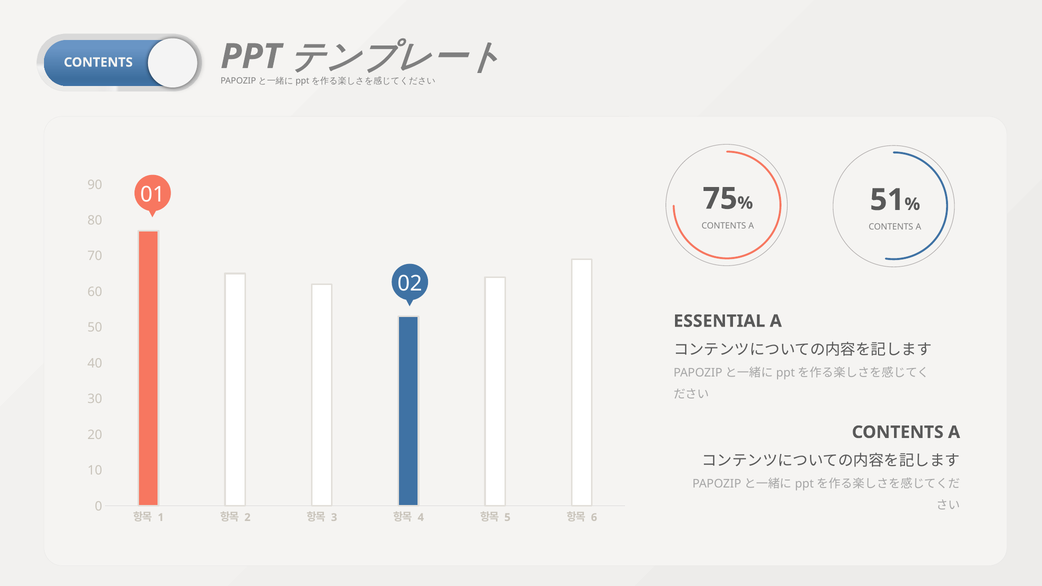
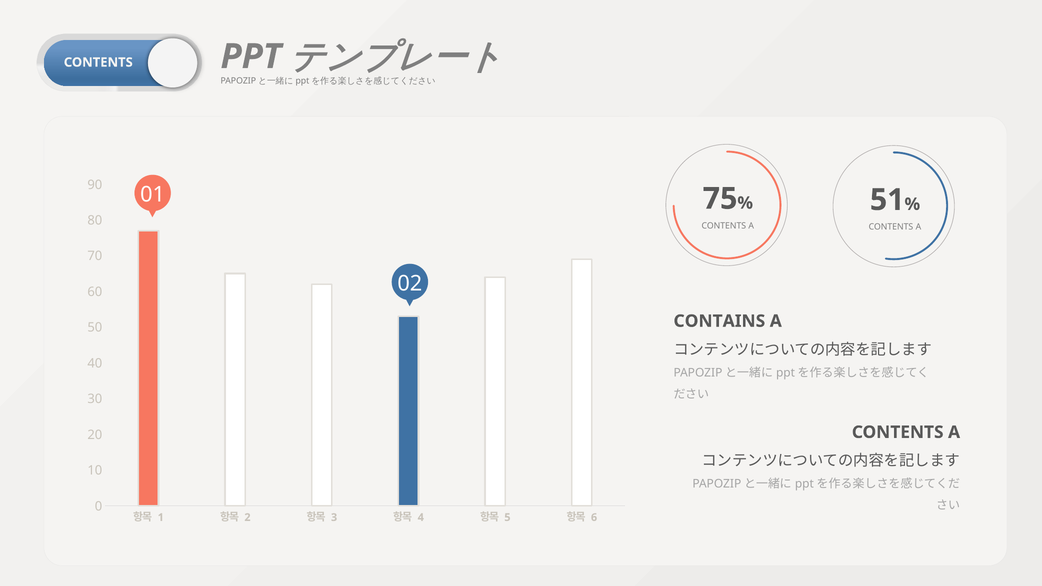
ESSENTIAL: ESSENTIAL -> CONTAINS (719, 321)
